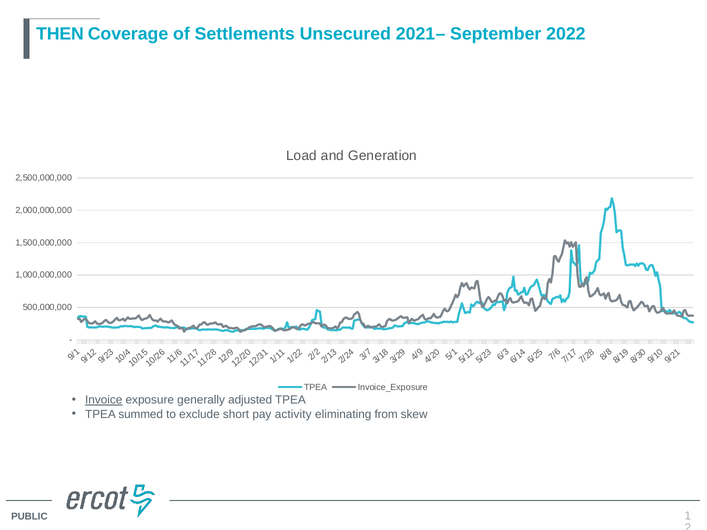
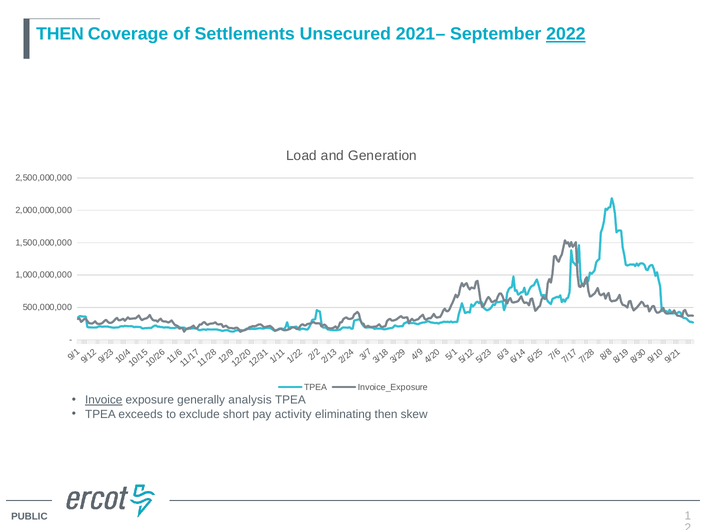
2022 underline: none -> present (566, 34)
adjusted: adjusted -> analysis (250, 400)
summed: summed -> exceeds (141, 414)
eliminating from: from -> then (386, 414)
